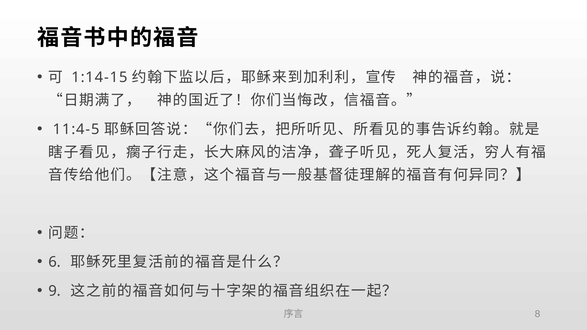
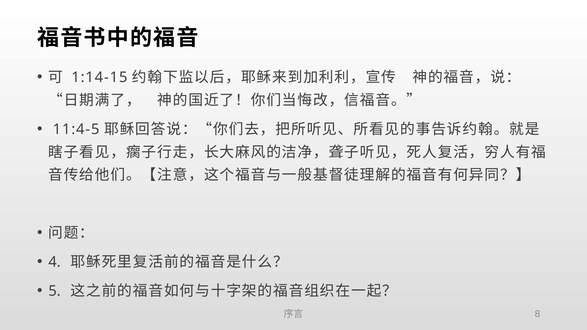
6: 6 -> 4 (55, 262)
9: 9 -> 5 (55, 291)
